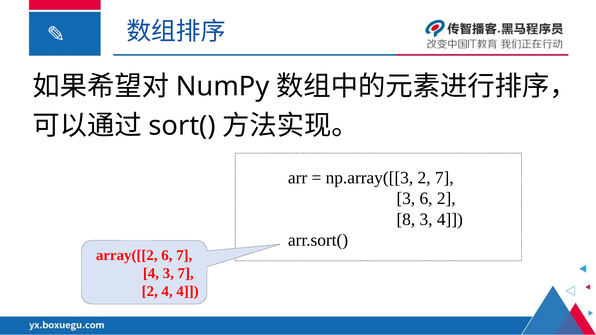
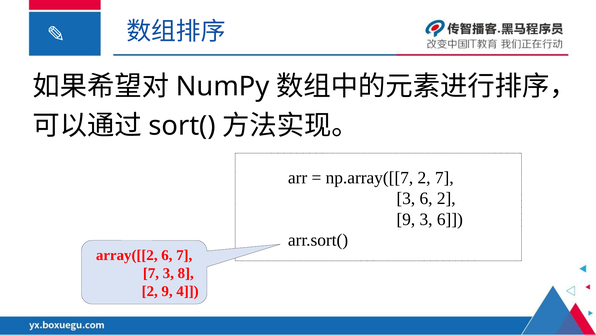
np.array([[3: np.array([[3 -> np.array([[7 (369, 178)
8: 8 -> 9 (406, 219)
4: 4 -> 6 (450, 219)
4: 4 -> 7 (151, 273)
3 7: 7 -> 8 (186, 273)
4: 4 -> 9 (167, 291)
